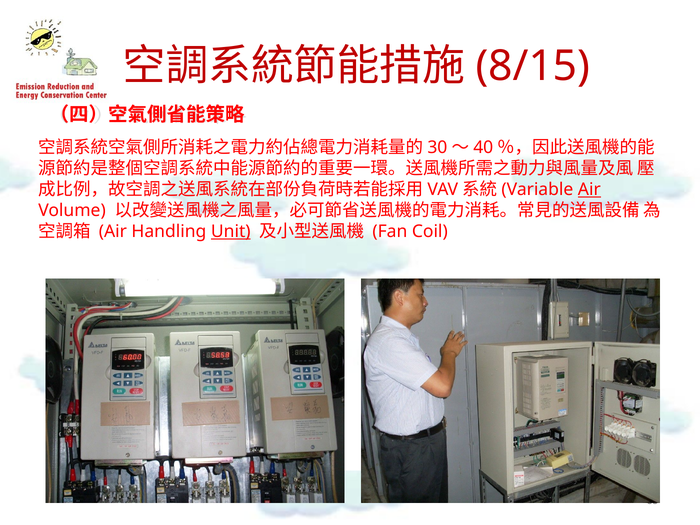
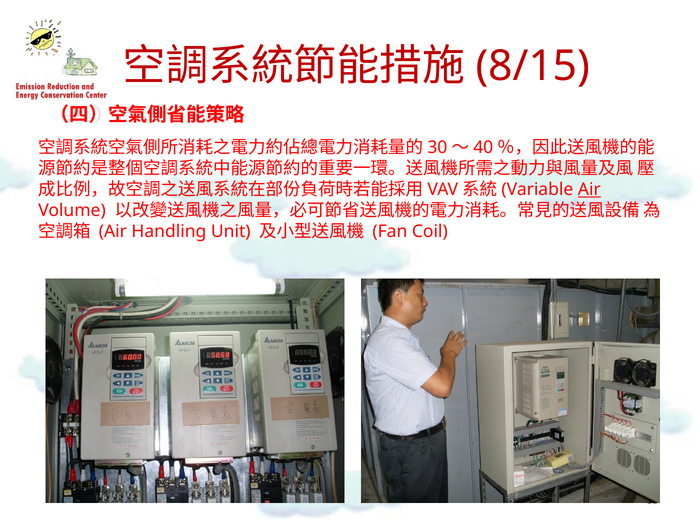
Unit underline: present -> none (231, 232)
